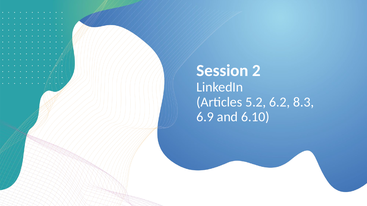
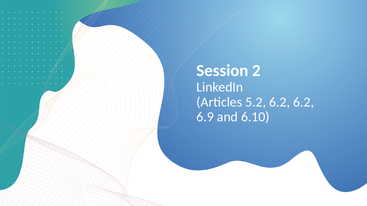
6.2 8.3: 8.3 -> 6.2 (304, 102)
